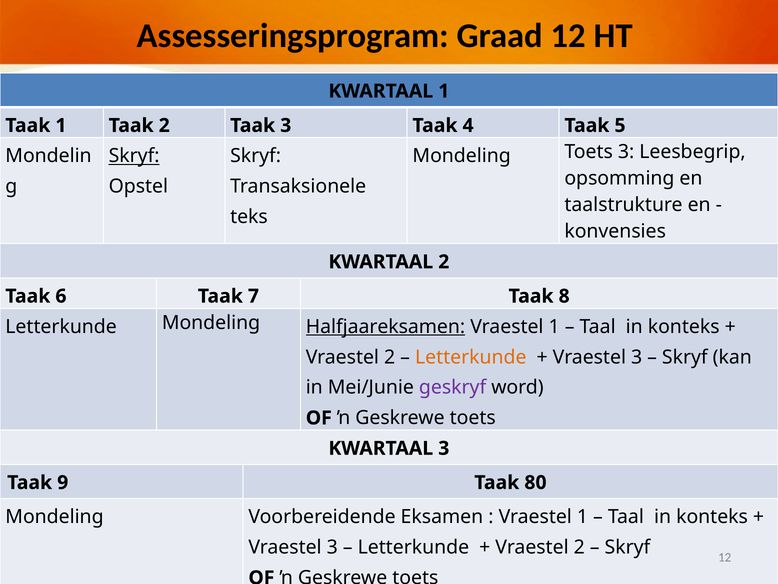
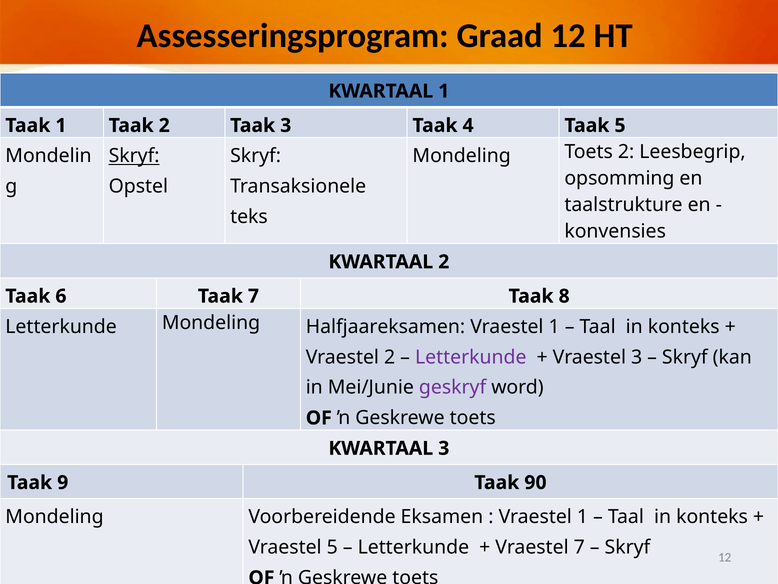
Toets 3: 3 -> 2 (626, 152)
Halfjaareksamen underline: present -> none (385, 326)
Letterkunde colour: orange -> purple (471, 357)
80: 80 -> 90 (535, 482)
3: 3 -> 5 (332, 547)
2: 2 -> 7 (579, 547)
